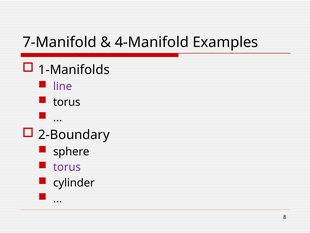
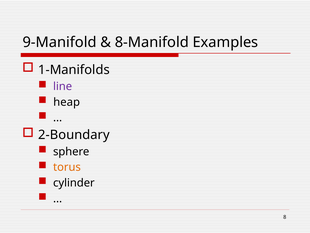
7-Manifold: 7-Manifold -> 9-Manifold (60, 42)
4-Manifold: 4-Manifold -> 8-Manifold (152, 42)
torus: torus -> heap (67, 102)
torus colour: purple -> orange (67, 167)
